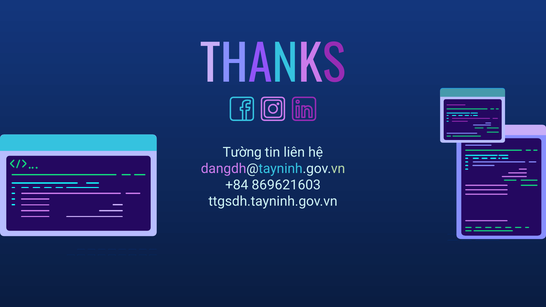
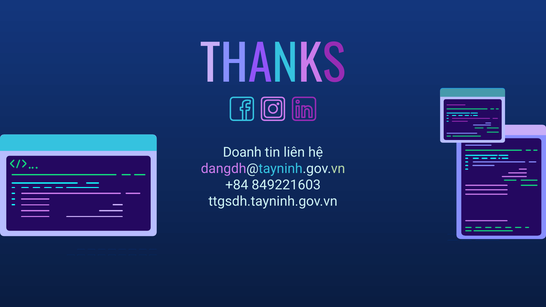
Tường: Tường -> Doanh (242, 152)
869621603: 869621603 -> 849221603 (286, 185)
